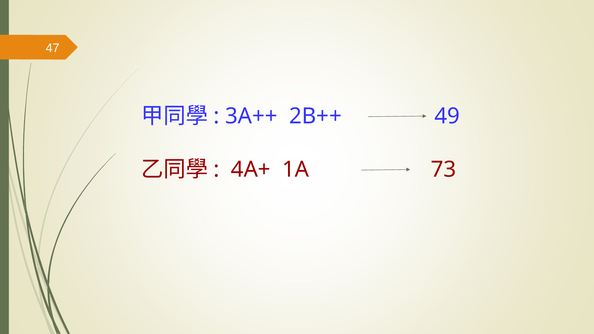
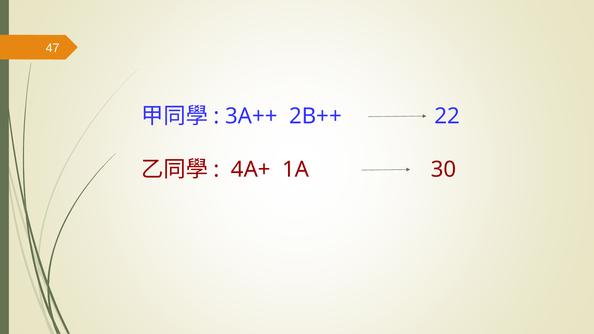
49: 49 -> 22 (447, 116)
73: 73 -> 30 (443, 170)
